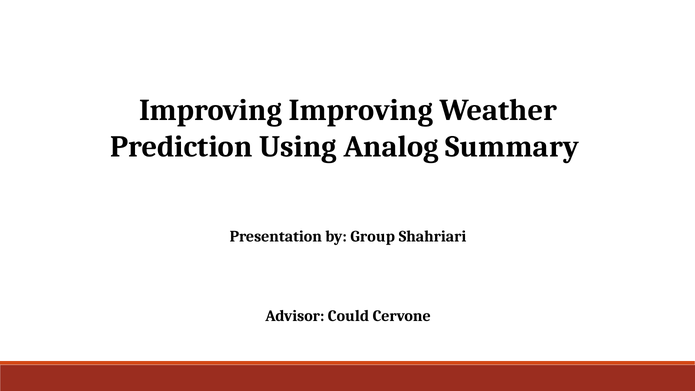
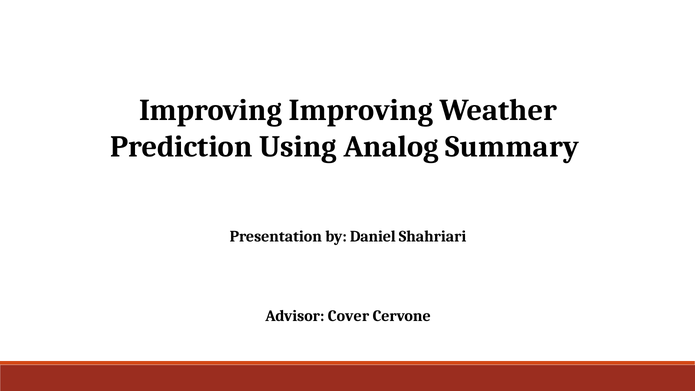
Group: Group -> Daniel (373, 236)
Could: Could -> Cover (348, 316)
